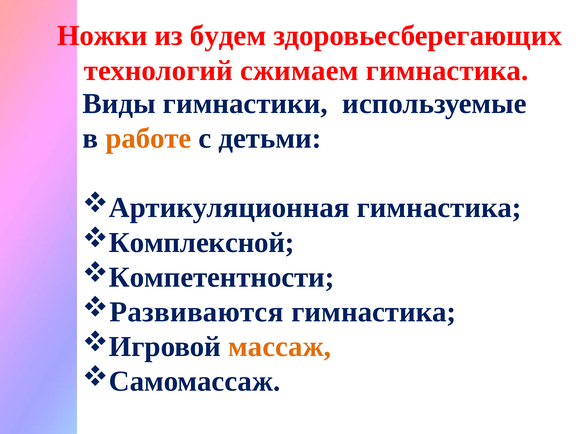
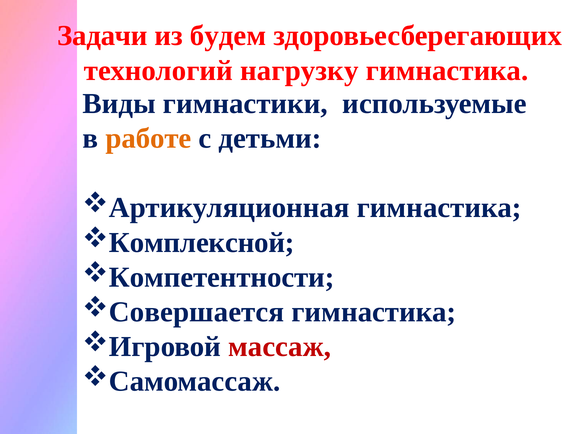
Ножки: Ножки -> Задачи (102, 36)
сжимаем: сжимаем -> нагрузку (299, 71)
Развиваются: Развиваются -> Совершается (197, 312)
массаж colour: orange -> red (280, 347)
